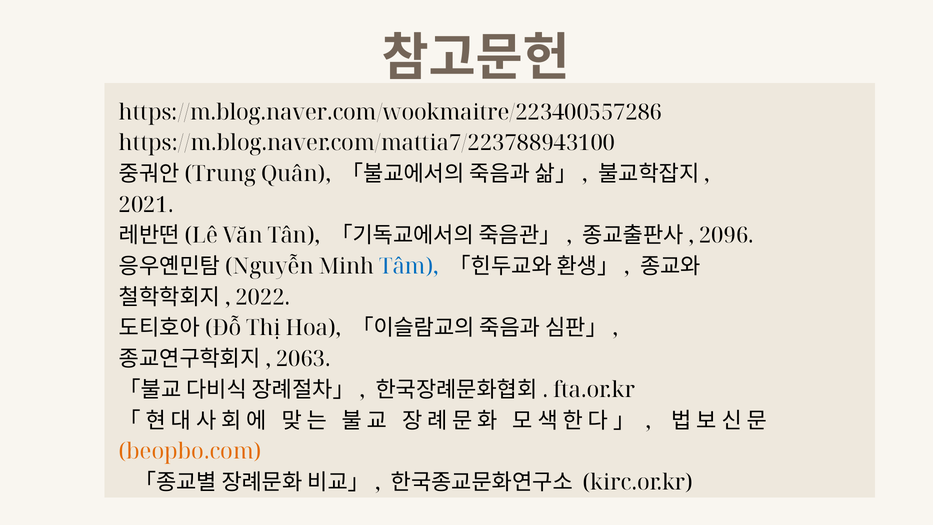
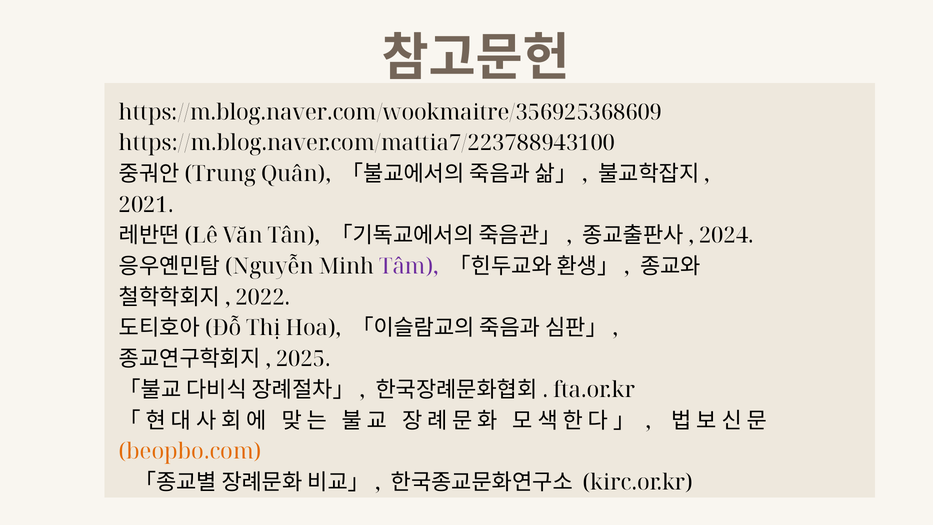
https://m.blog.naver.com/wookmaitre/223400557286: https://m.blog.naver.com/wookmaitre/223400557286 -> https://m.blog.naver.com/wookmaitre/356925368609 (391, 112)
2096: 2096 -> 2024 (727, 236)
Tâm colour: blue -> purple (409, 266)
2063: 2063 -> 2025 (303, 359)
